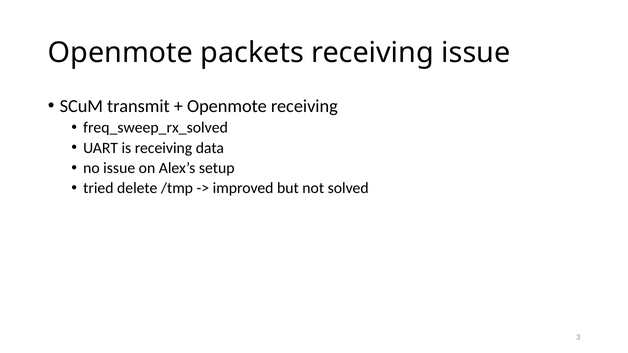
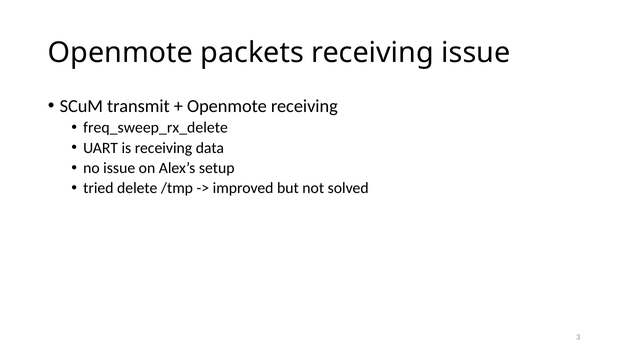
freq_sweep_rx_solved: freq_sweep_rx_solved -> freq_sweep_rx_delete (156, 128)
